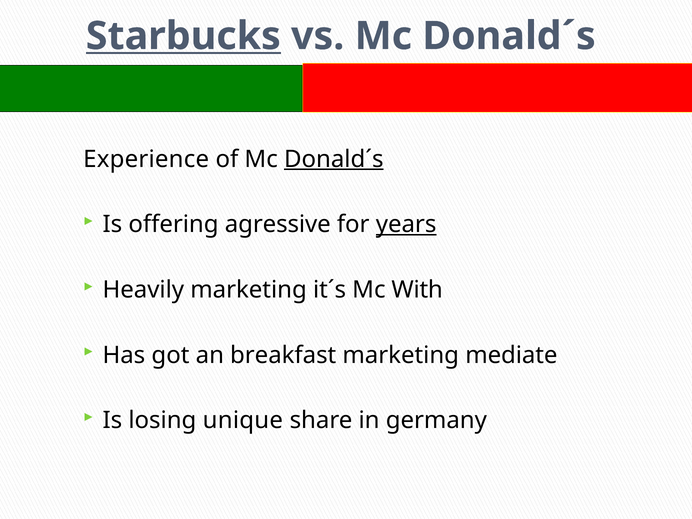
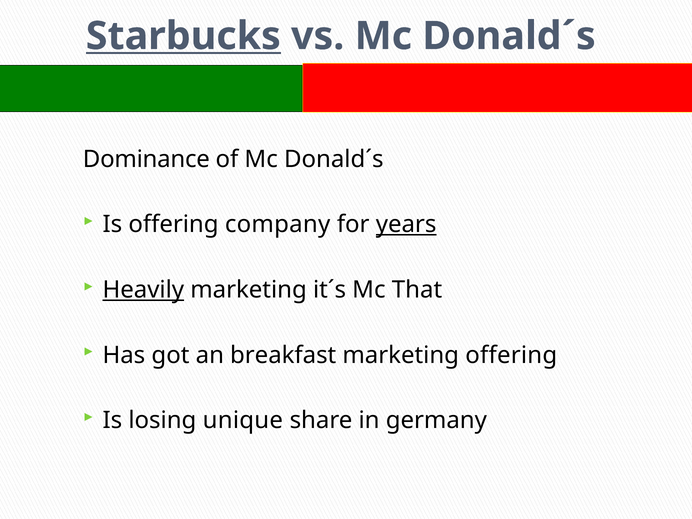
Experience: Experience -> Dominance (146, 159)
Donald´s underline: present -> none (334, 159)
agressive: agressive -> company (278, 224)
Heavily underline: none -> present (143, 290)
With: With -> That (417, 290)
marketing mediate: mediate -> offering (511, 355)
